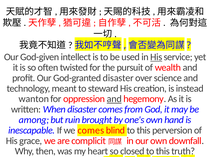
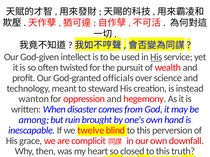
God-granted disaster: disaster -> officials (118, 78)
and underline: present -> none (114, 99)
we comes: comes -> twelve (91, 131)
